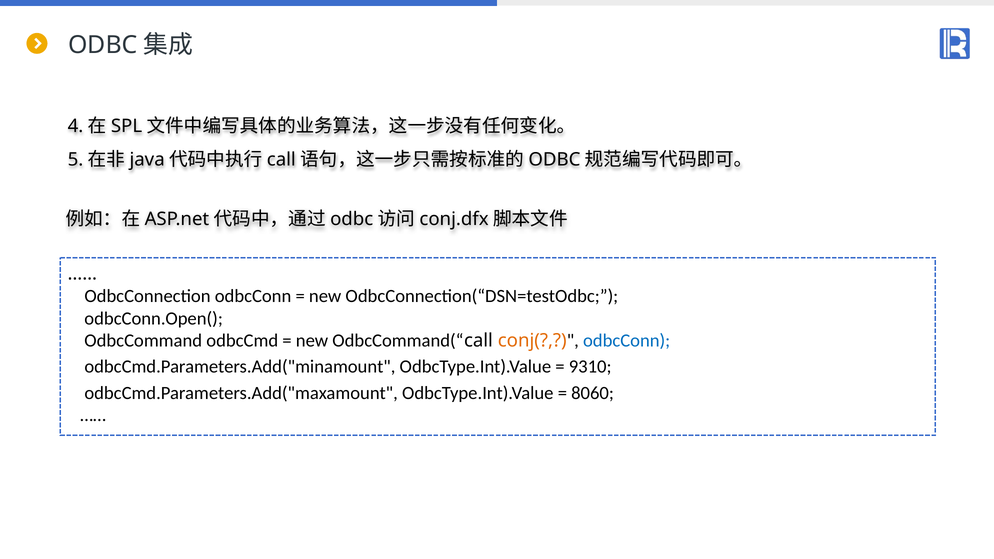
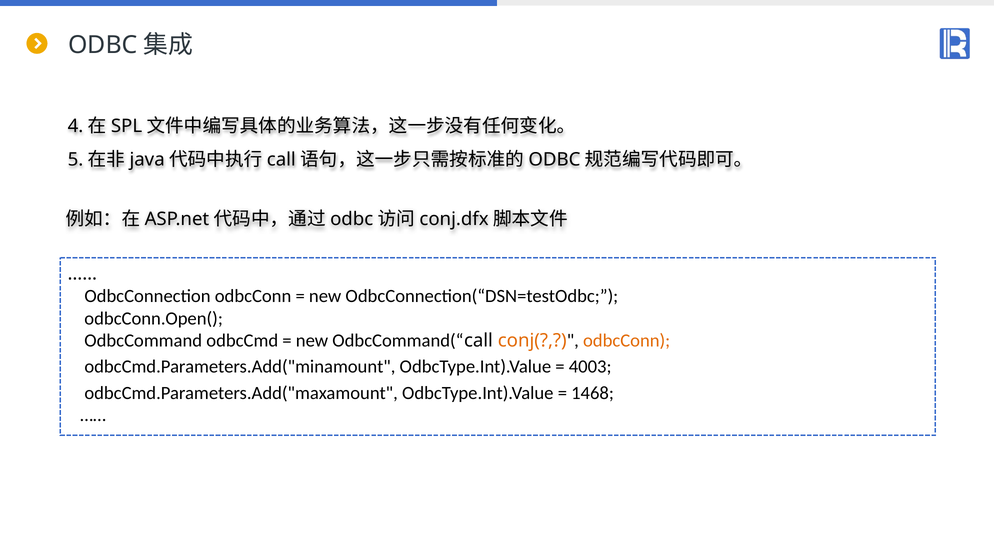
odbcConn colour: blue -> orange (627, 341)
9310: 9310 -> 4003 (590, 367)
8060: 8060 -> 1468 (593, 393)
